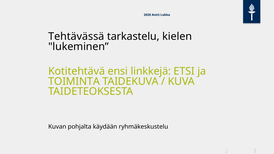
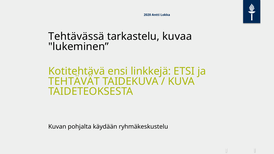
kielen: kielen -> kuvaa (177, 36)
TOIMINTA: TOIMINTA -> TEHTÄVÄT (74, 81)
